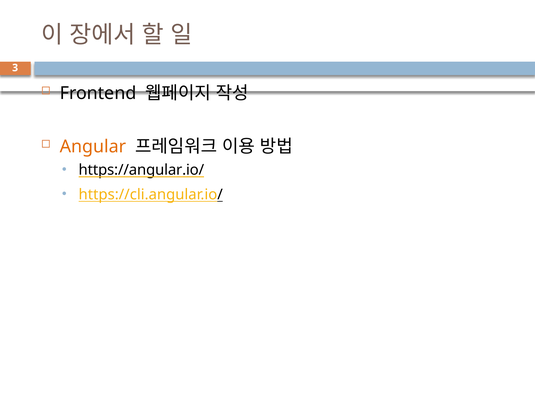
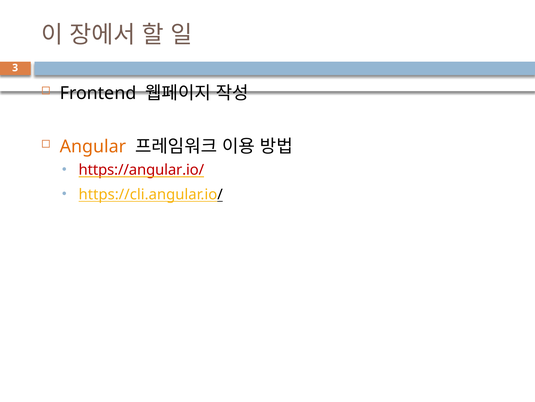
https://angular.io/ colour: black -> red (141, 170)
